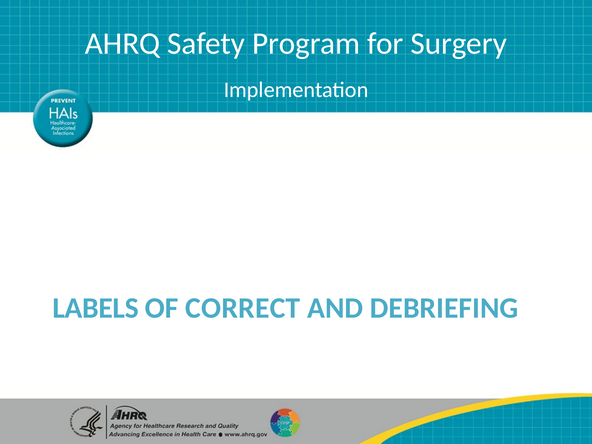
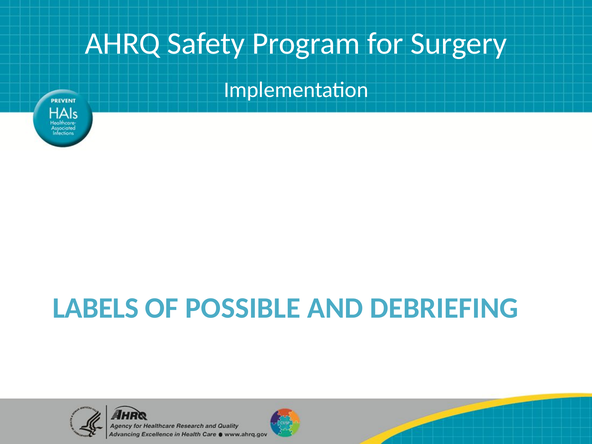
CORRECT: CORRECT -> POSSIBLE (243, 308)
